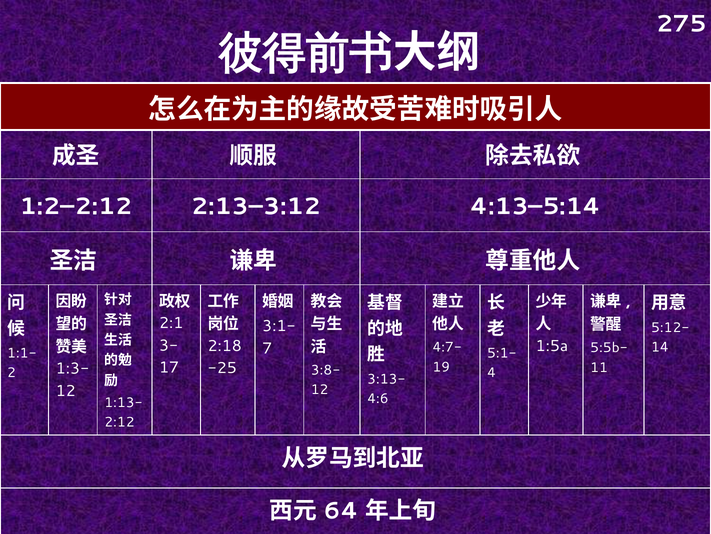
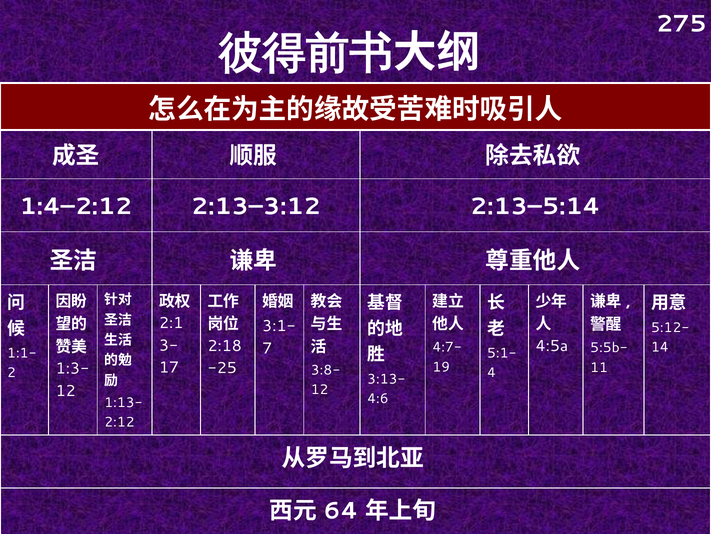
1:2–2:12: 1:2–2:12 -> 1:4–2:12 (76, 206)
4:13–5:14: 4:13–5:14 -> 2:13–5:14 (535, 206)
1:5a: 1:5a -> 4:5a (552, 345)
